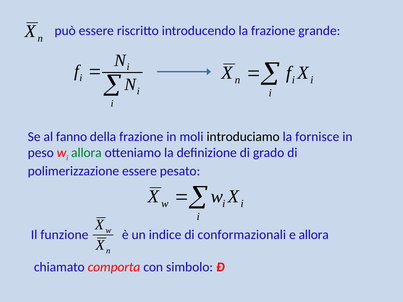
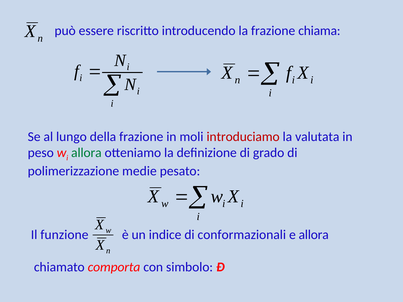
grande: grande -> chiama (319, 31)
fanno: fanno -> lungo (71, 137)
introduciamo colour: black -> red (243, 137)
fornisce: fornisce -> valutata (317, 137)
polimerizzazione essere: essere -> medie (139, 171)
